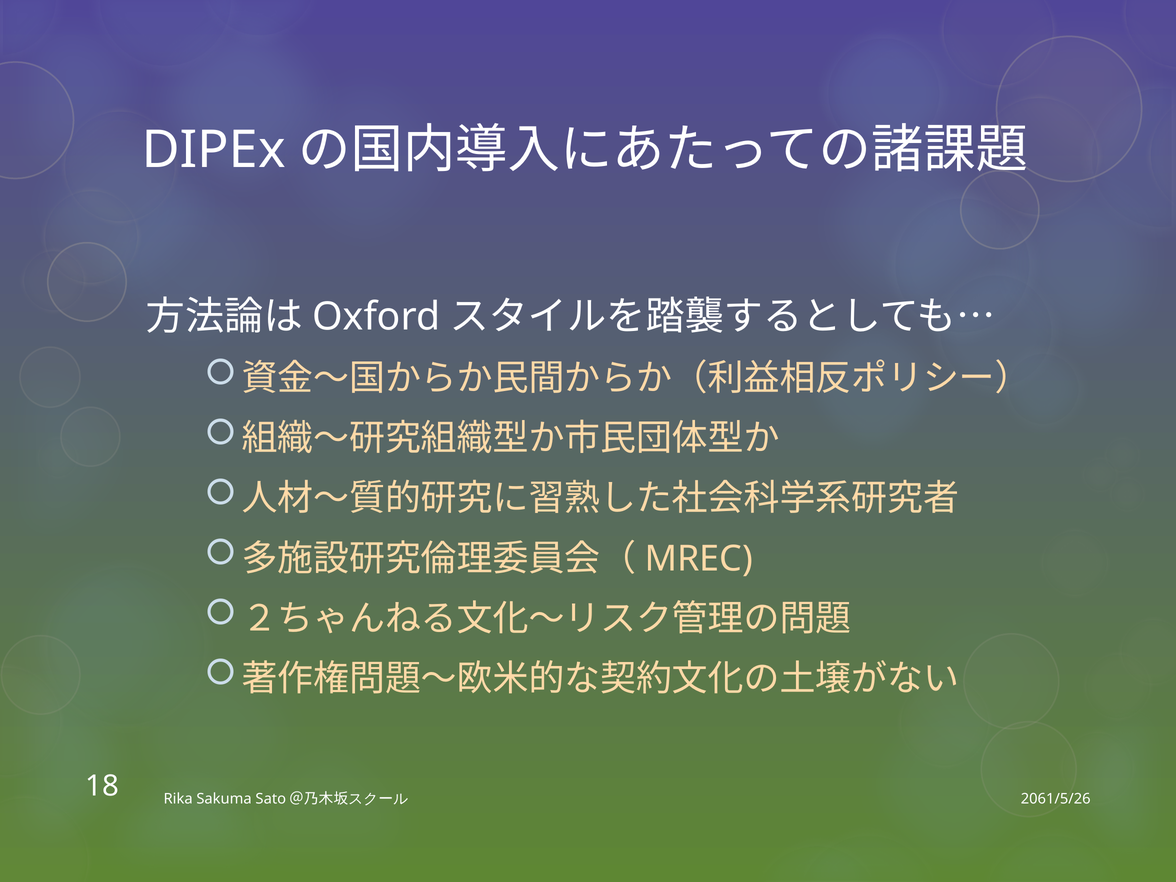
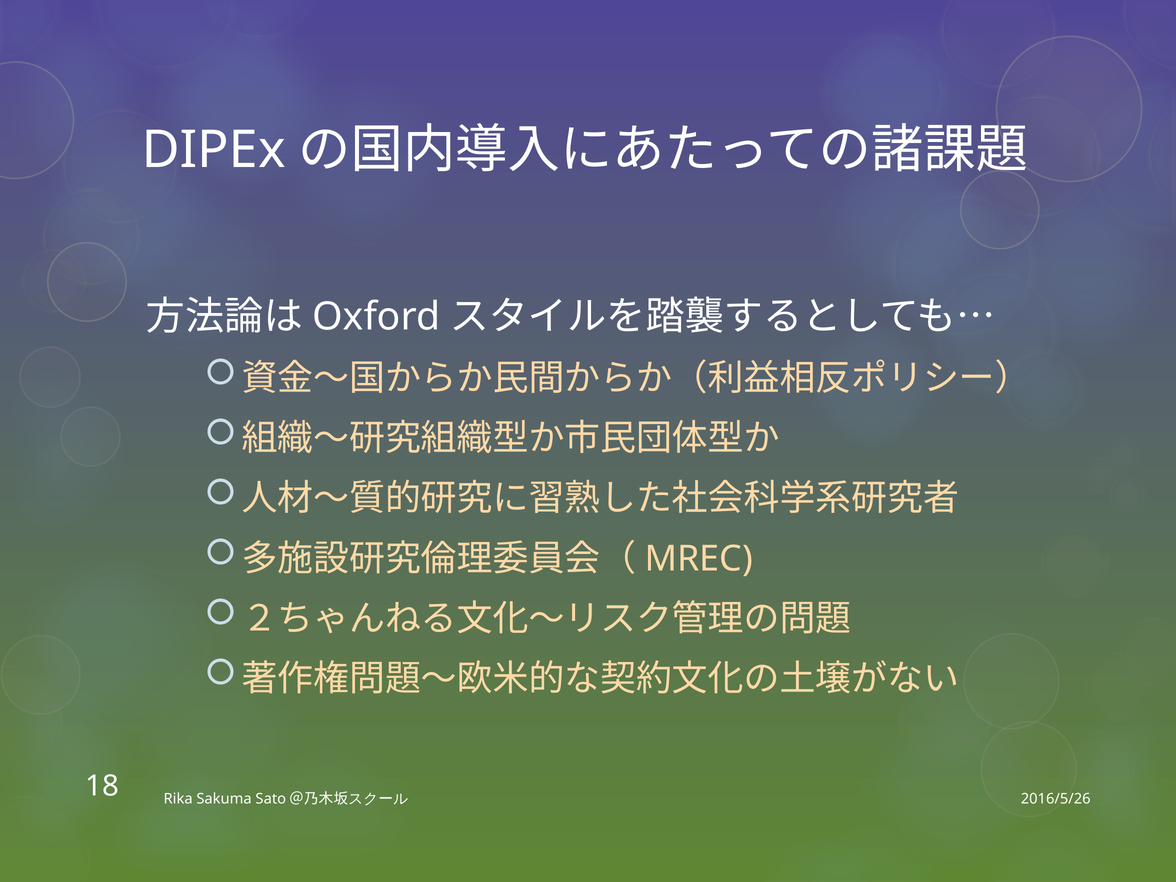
2061/5/26: 2061/5/26 -> 2016/5/26 (1056, 799)
